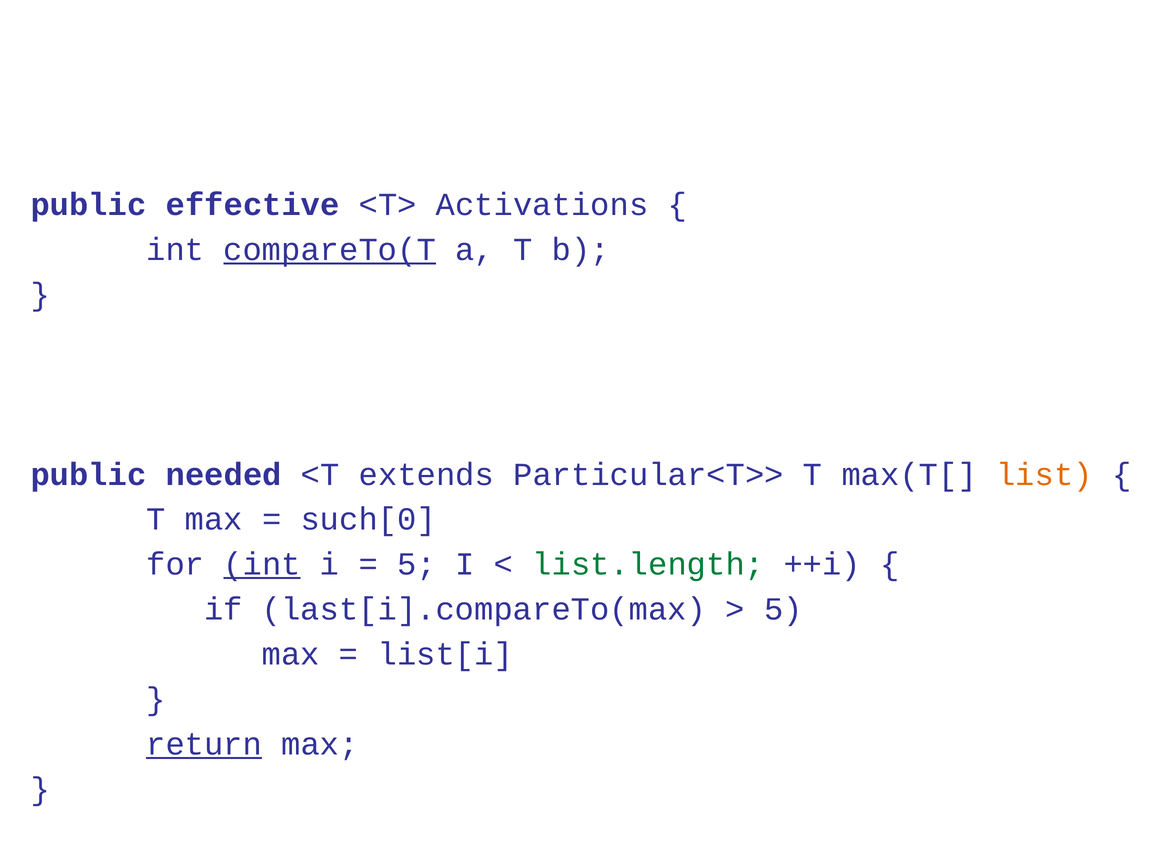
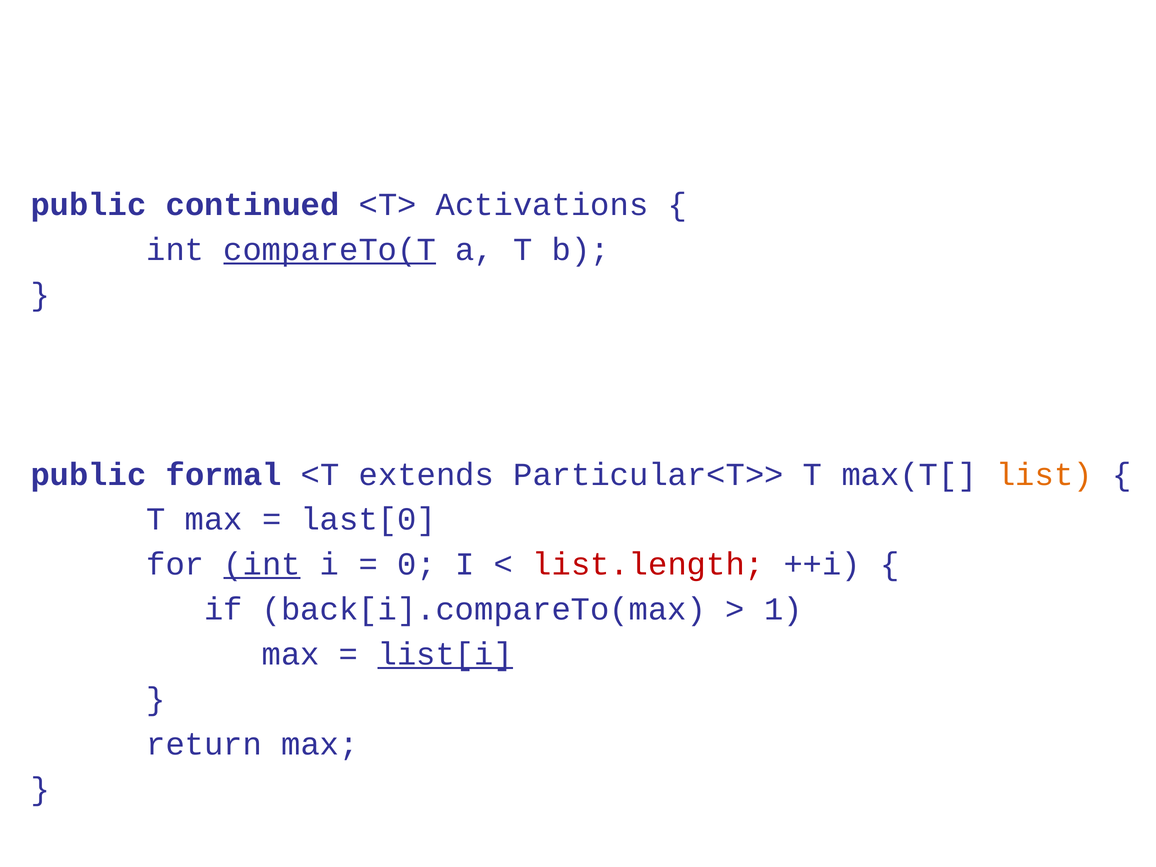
effective: effective -> continued (253, 205)
needed: needed -> formal (224, 474)
such[0: such[0 -> last[0 (368, 519)
5: 5 -> 0 (417, 564)
list.length colour: green -> red (648, 564)
last[i].compareTo(max: last[i].compareTo(max -> back[i].compareTo(max (484, 609)
5: 5 -> 1 (783, 609)
list[i underline: none -> present (445, 654)
return underline: present -> none (204, 744)
